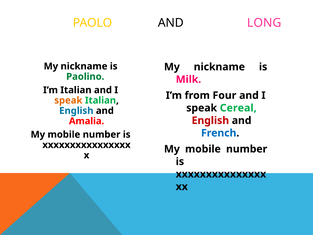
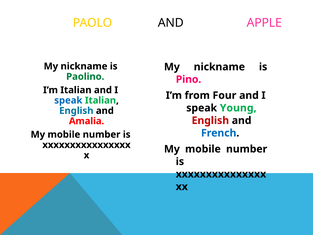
LONG: LONG -> APPLE (264, 23)
Milk: Milk -> Pino (189, 79)
speak colour: orange -> blue (68, 100)
Cereal: Cereal -> Young (238, 108)
